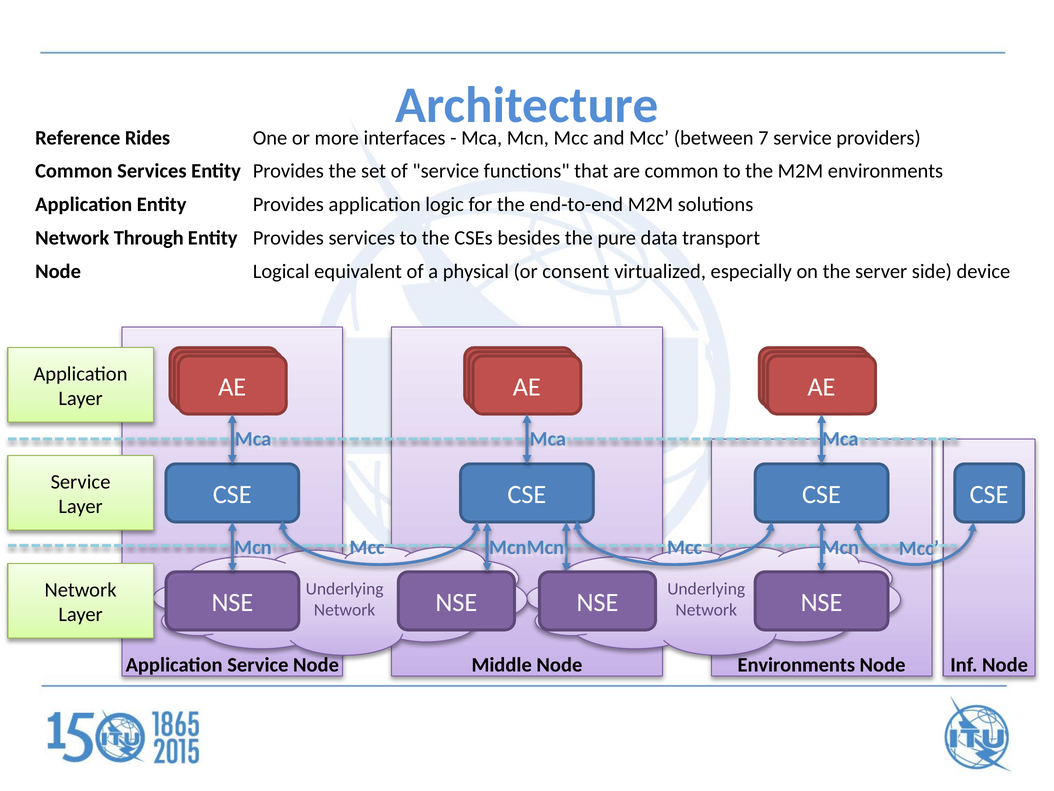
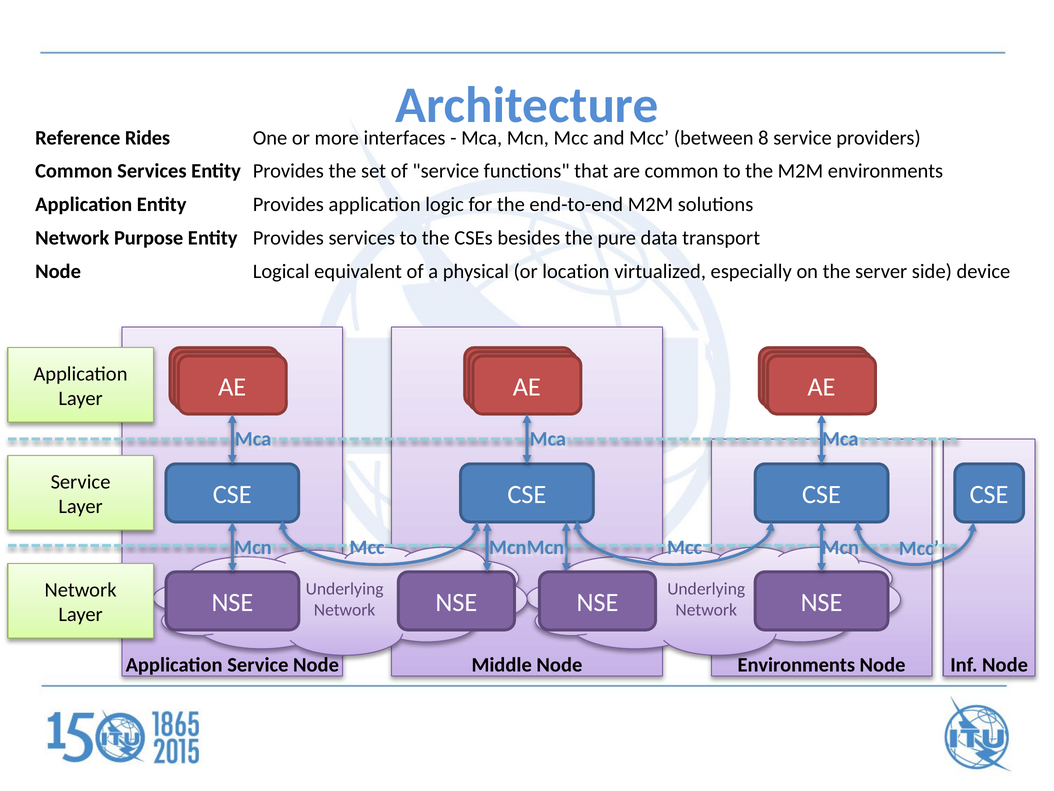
7: 7 -> 8 (763, 138)
Through: Through -> Purpose (149, 238)
consent: consent -> location (576, 271)
